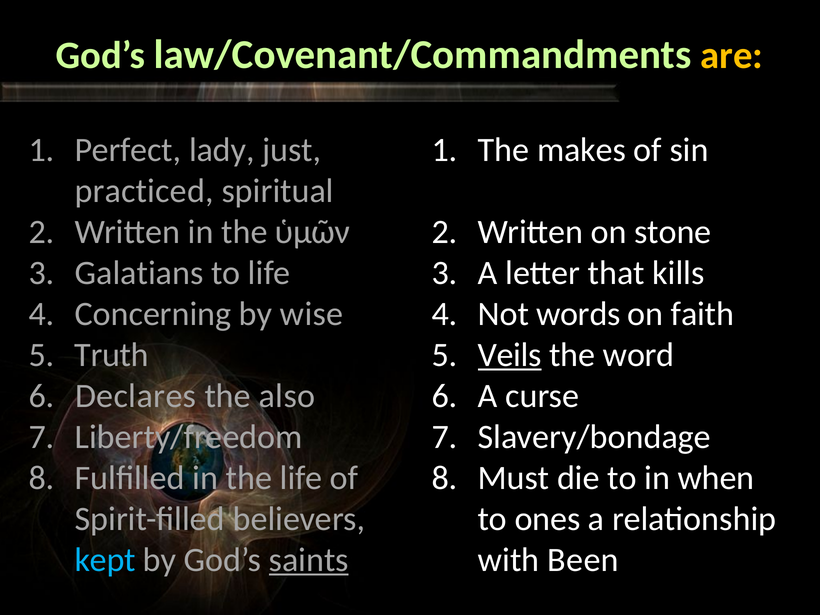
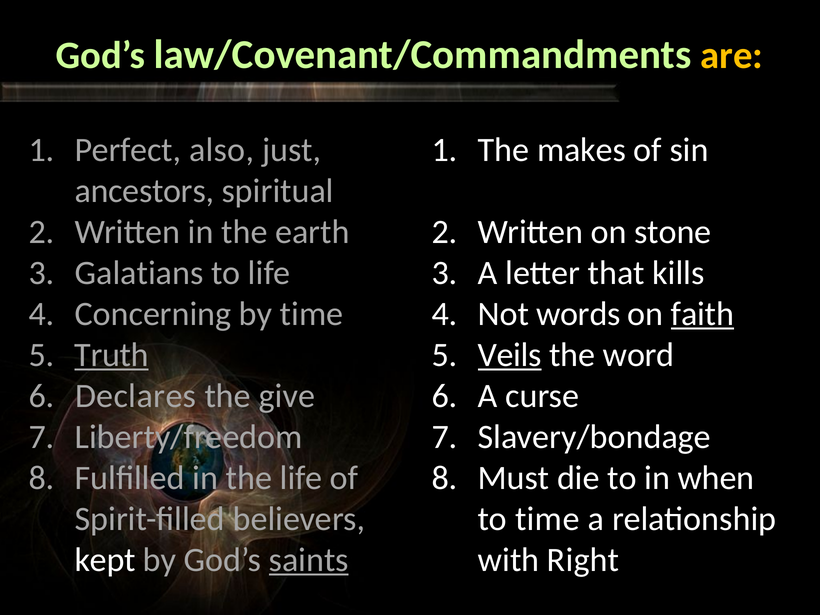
lady: lady -> also (222, 150)
practiced: practiced -> ancestors (144, 191)
ὑμῶν: ὑμῶν -> earth (312, 232)
by wise: wise -> time (312, 314)
faith underline: none -> present (702, 314)
Truth underline: none -> present (112, 355)
also: also -> give (287, 396)
to ones: ones -> time (547, 519)
kept colour: light blue -> white (105, 560)
Been: Been -> Right (583, 560)
